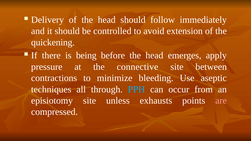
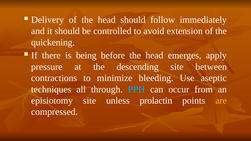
connective: connective -> descending (138, 67)
exhausts: exhausts -> prolactin (156, 101)
are colour: pink -> yellow (221, 101)
